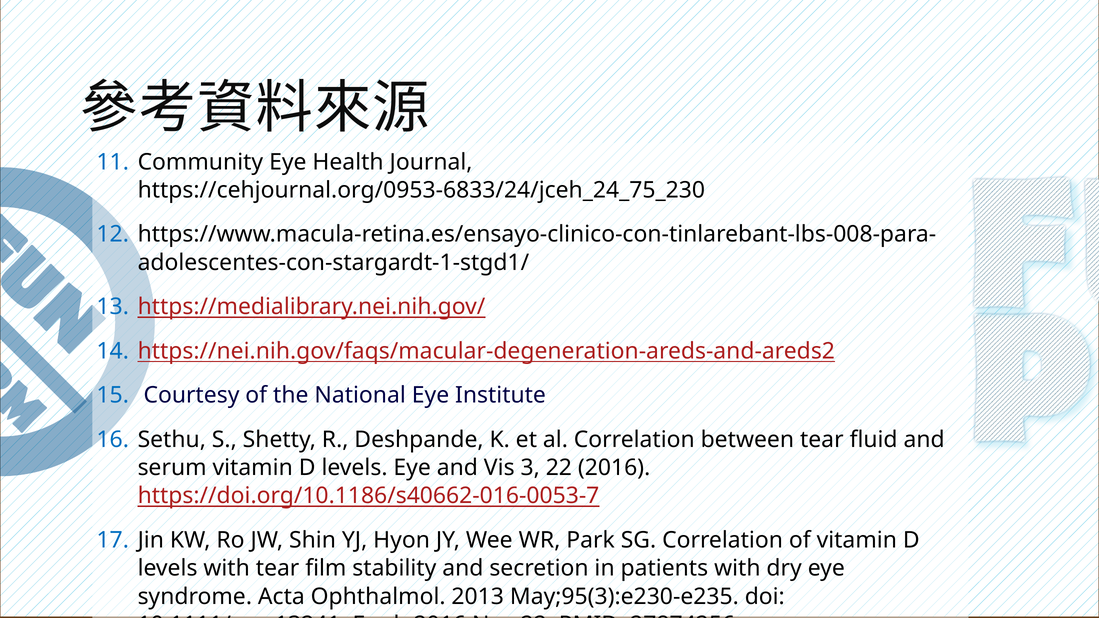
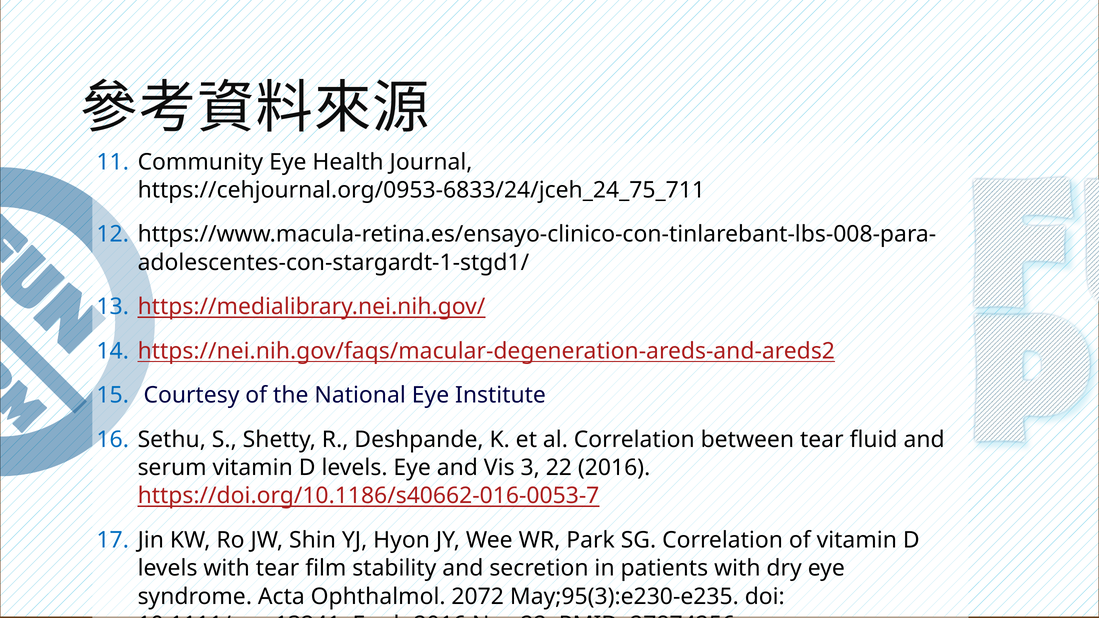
https://cehjournal.org/0953-6833/24/jceh_24_75_230: https://cehjournal.org/0953-6833/24/jceh_24_75_230 -> https://cehjournal.org/0953-6833/24/jceh_24_75_711 (421, 190)
2013: 2013 -> 2072 (478, 597)
